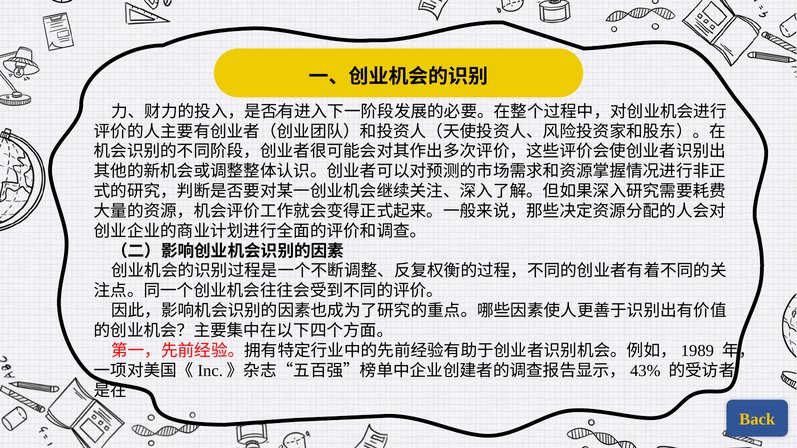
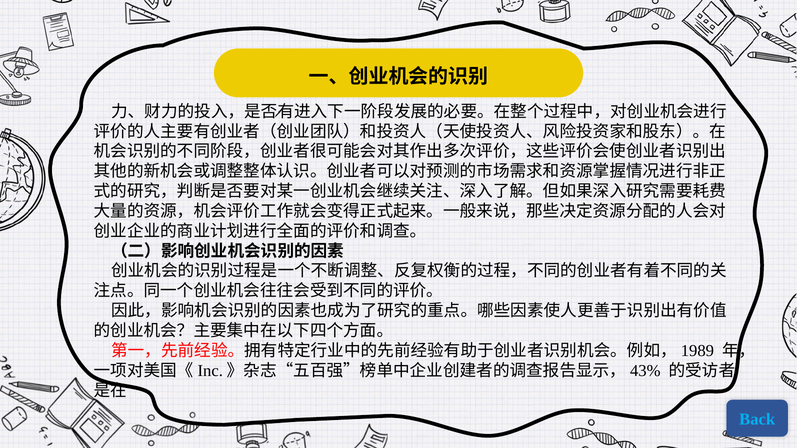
Back colour: yellow -> light blue (757, 420)
